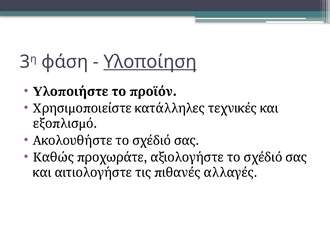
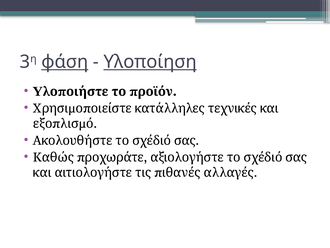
φάση underline: none -> present (65, 62)
